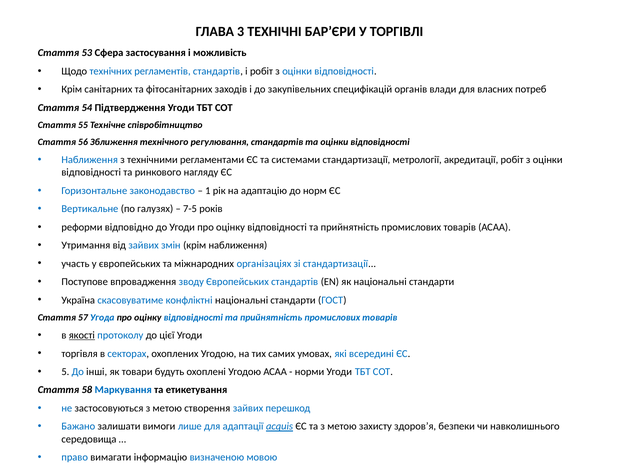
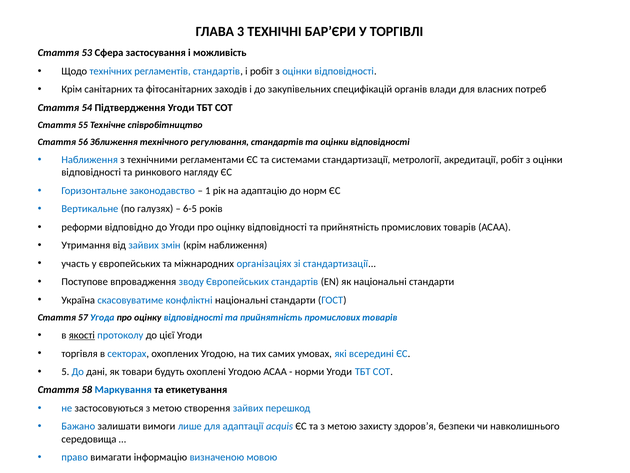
7-5: 7-5 -> 6-5 (190, 209)
інші: інші -> дані (97, 371)
acquis underline: present -> none (280, 426)
